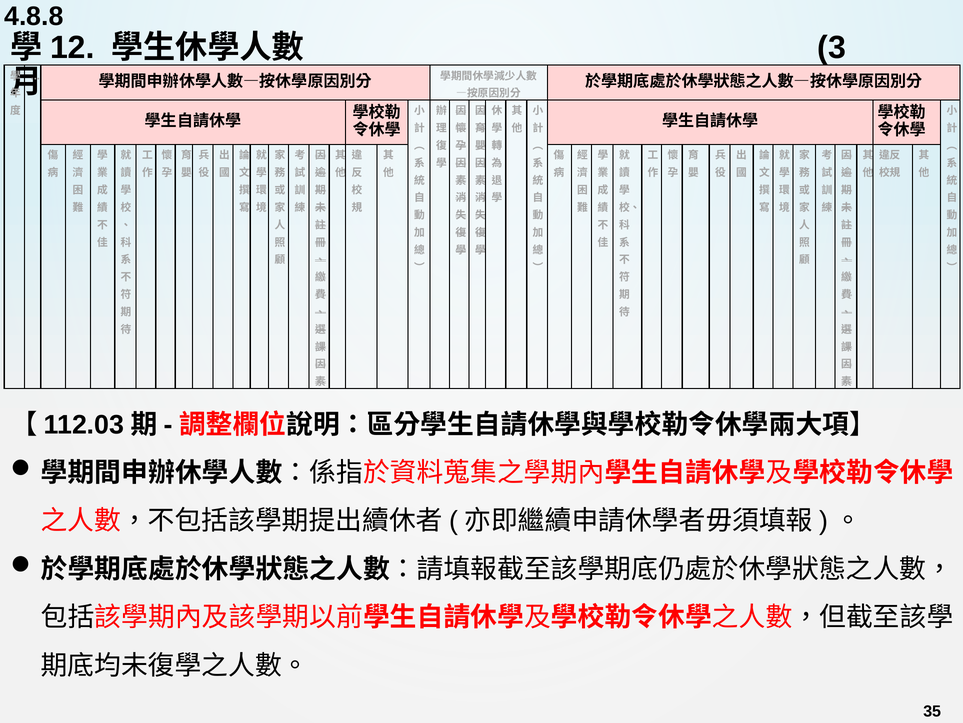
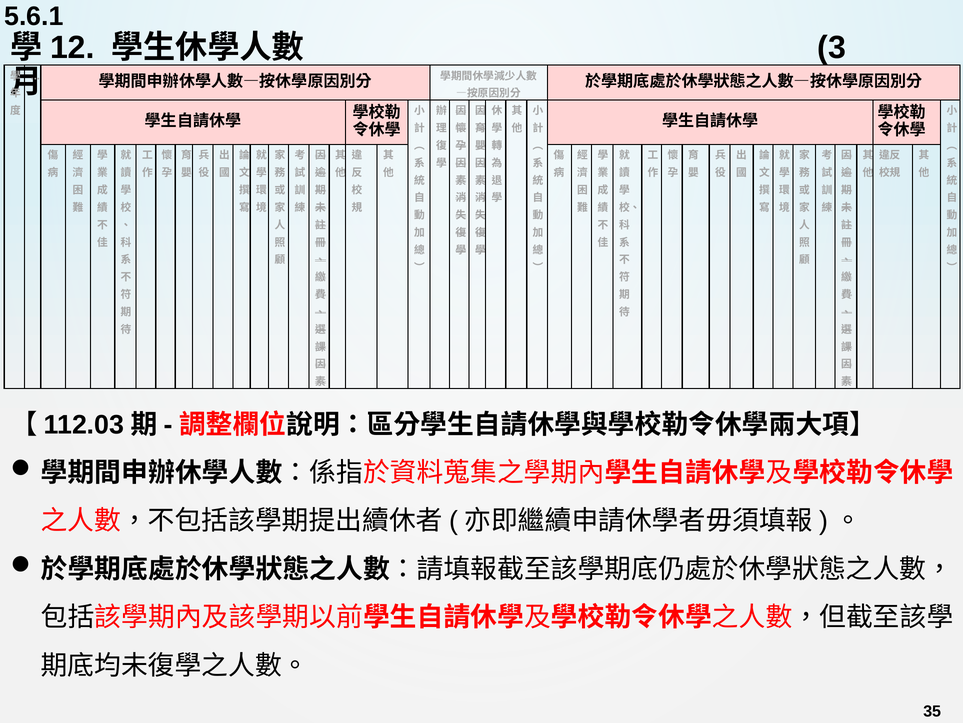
4.8.8: 4.8.8 -> 5.6.1 (34, 16)
